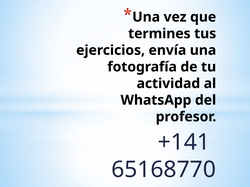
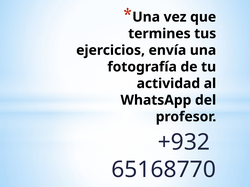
+141: +141 -> +932 (184, 143)
